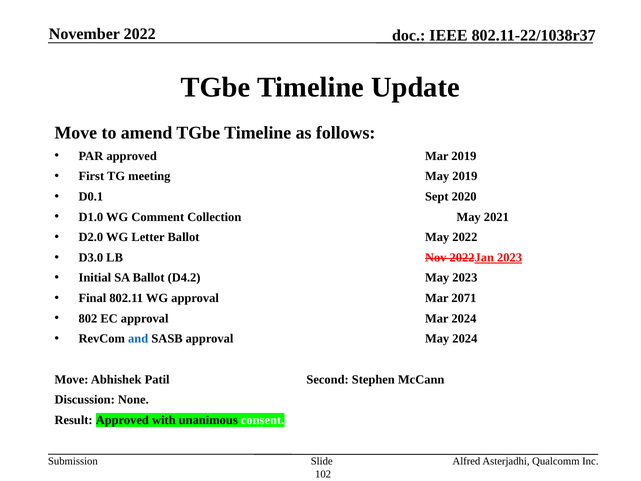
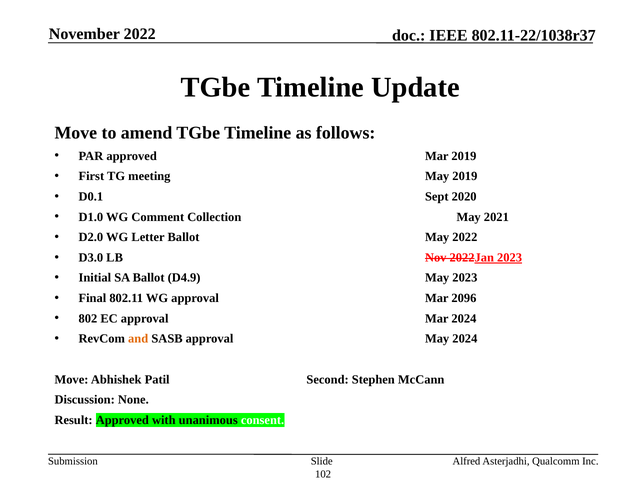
D4.2: D4.2 -> D4.9 (184, 278)
2071: 2071 -> 2096 (464, 298)
and colour: blue -> orange (138, 339)
